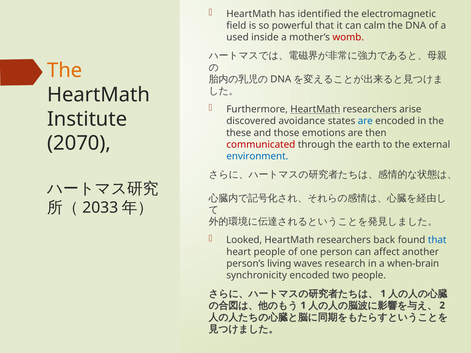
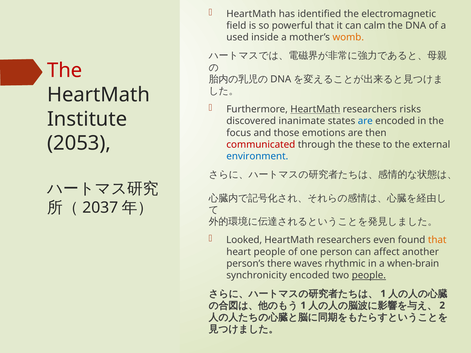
womb colour: red -> orange (348, 37)
The colour: orange -> red (65, 71)
arise: arise -> risks (410, 109)
avoidance: avoidance -> inanimate (302, 121)
these: these -> focus (239, 133)
2070: 2070 -> 2053 (79, 143)
earth: earth -> these (368, 145)
2033: 2033 -> 2037 (100, 208)
back: back -> even (384, 240)
that colour: blue -> orange (437, 240)
living: living -> there (279, 264)
research: research -> rhythmic (345, 264)
people underline: none -> present (369, 276)
